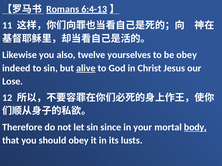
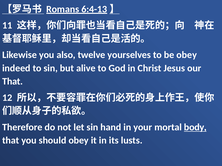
alive underline: present -> none (86, 68)
Lose: Lose -> That (13, 82)
since: since -> hand (111, 128)
